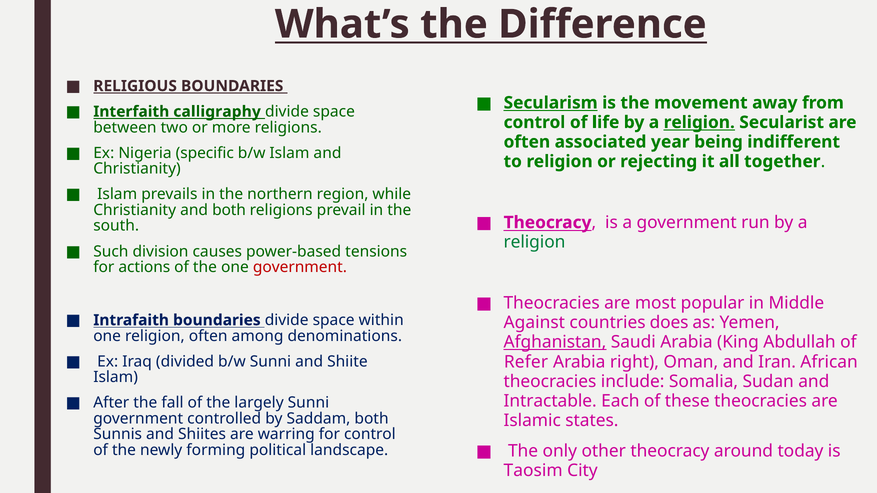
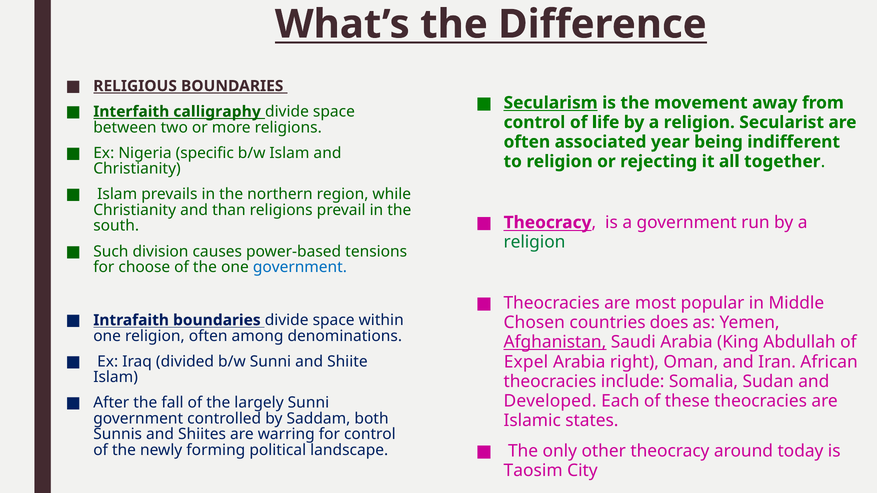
religion underline: present -> none (699, 122)
and both: both -> than (229, 210)
actions: actions -> choose (144, 267)
government colour: red -> blue (300, 267)
Against: Against -> Chosen (534, 323)
Refer: Refer -> Expel (526, 362)
Intractable: Intractable -> Developed (550, 401)
